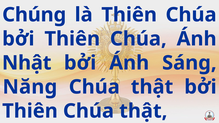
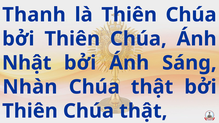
Chúng: Chúng -> Thanh (34, 15)
Năng: Năng -> Nhàn (30, 87)
